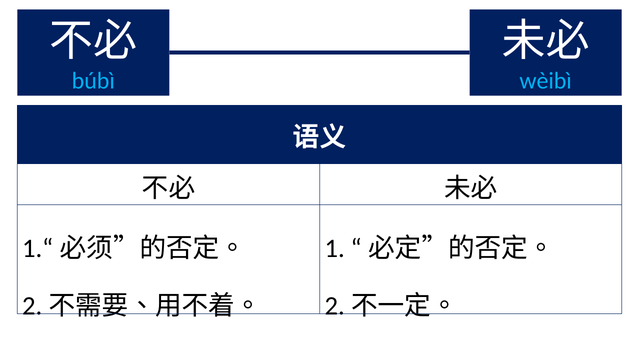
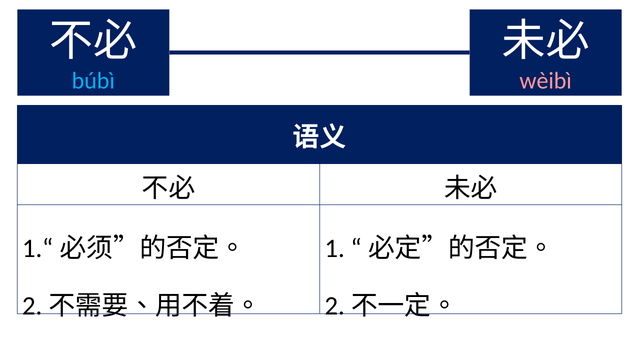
wèibì colour: light blue -> pink (546, 81)
